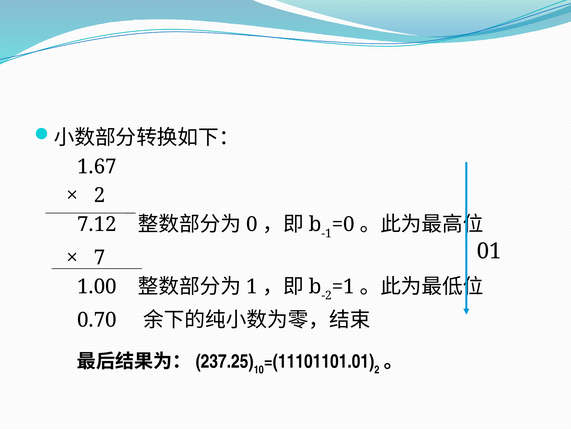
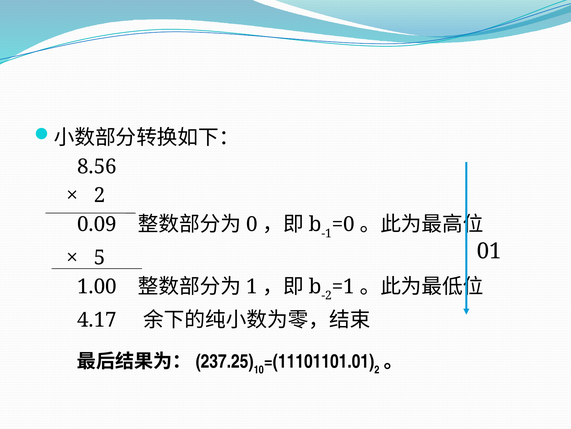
1.67: 1.67 -> 8.56 (97, 166)
7.12: 7.12 -> 0.09 (97, 224)
7: 7 -> 5 (100, 257)
0.70: 0.70 -> 4.17 (97, 319)
